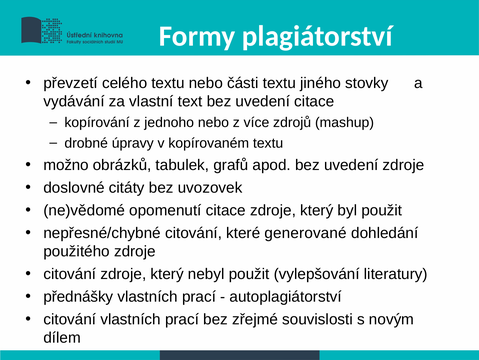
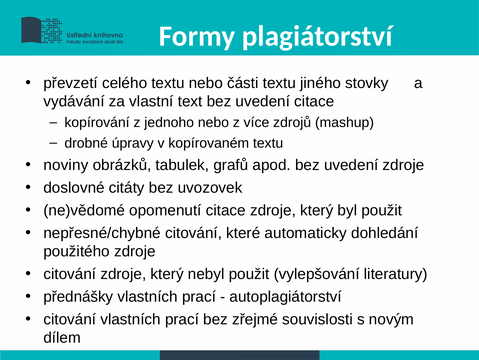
možno: možno -> noviny (66, 165)
generované: generované -> automaticky (306, 233)
